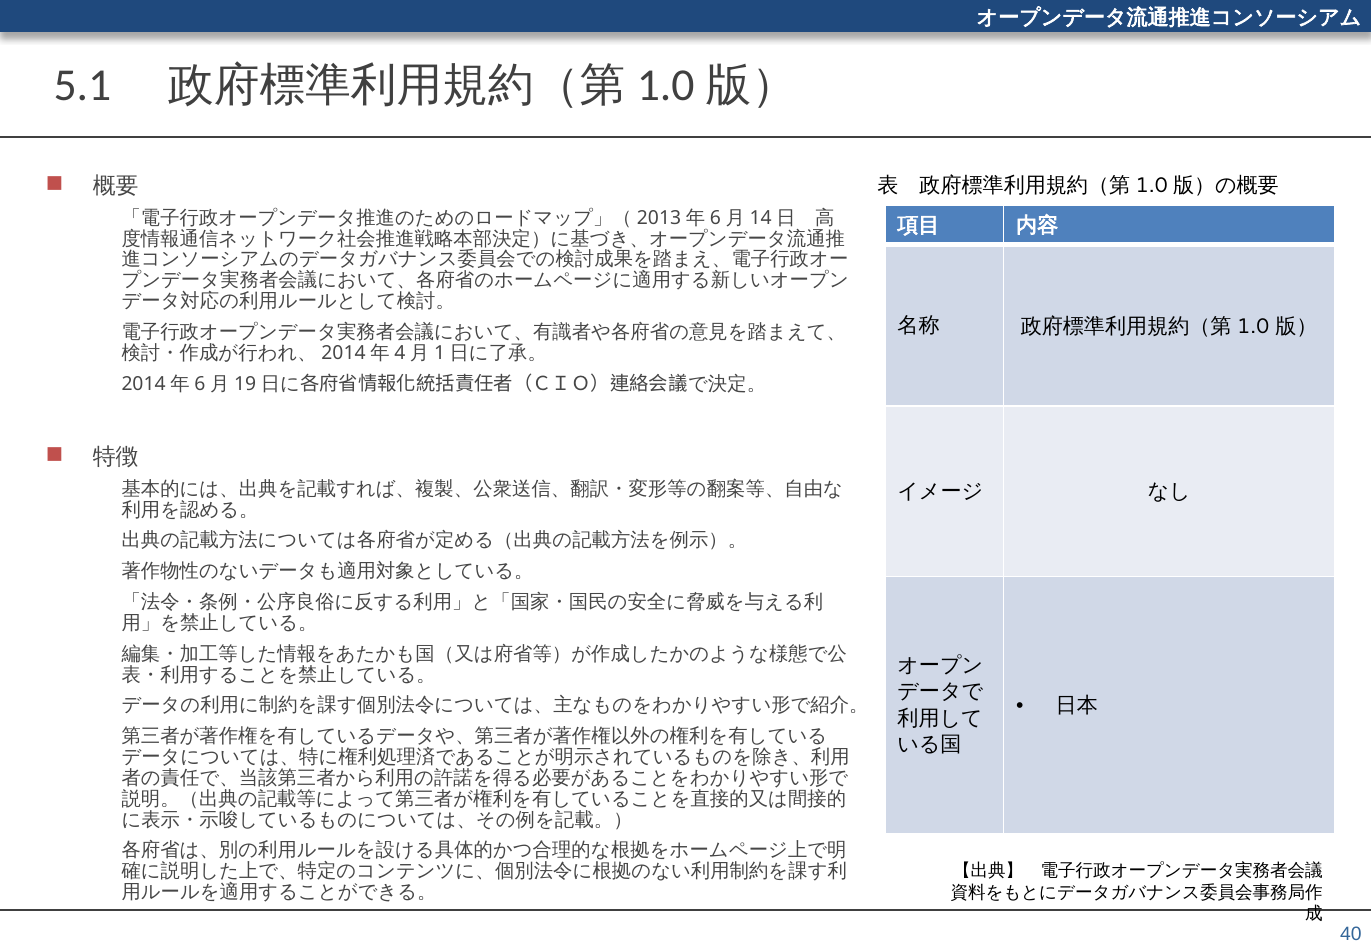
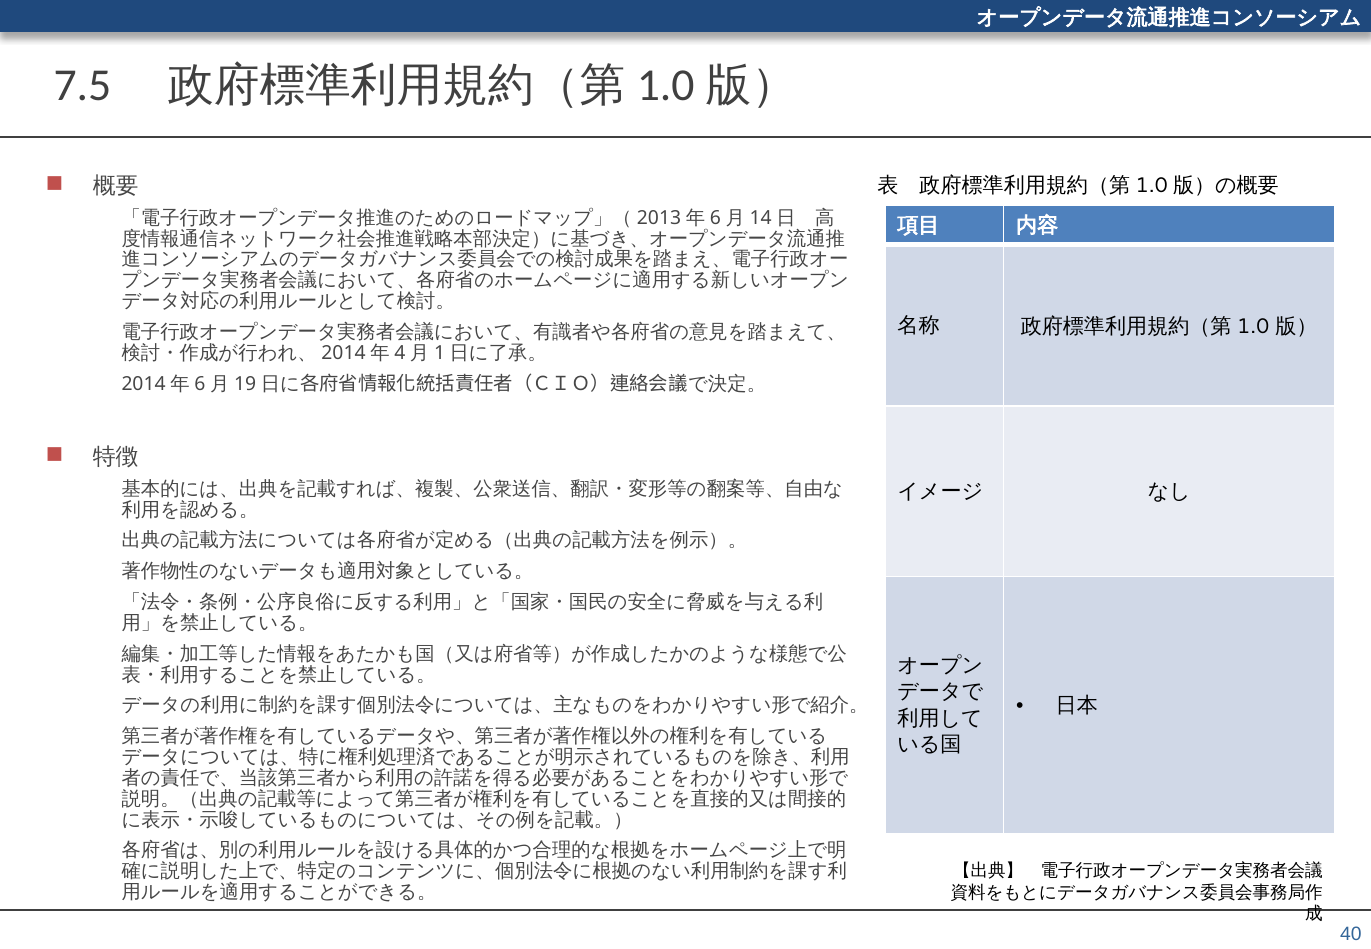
5.1: 5.1 -> 7.5 (83, 86)
